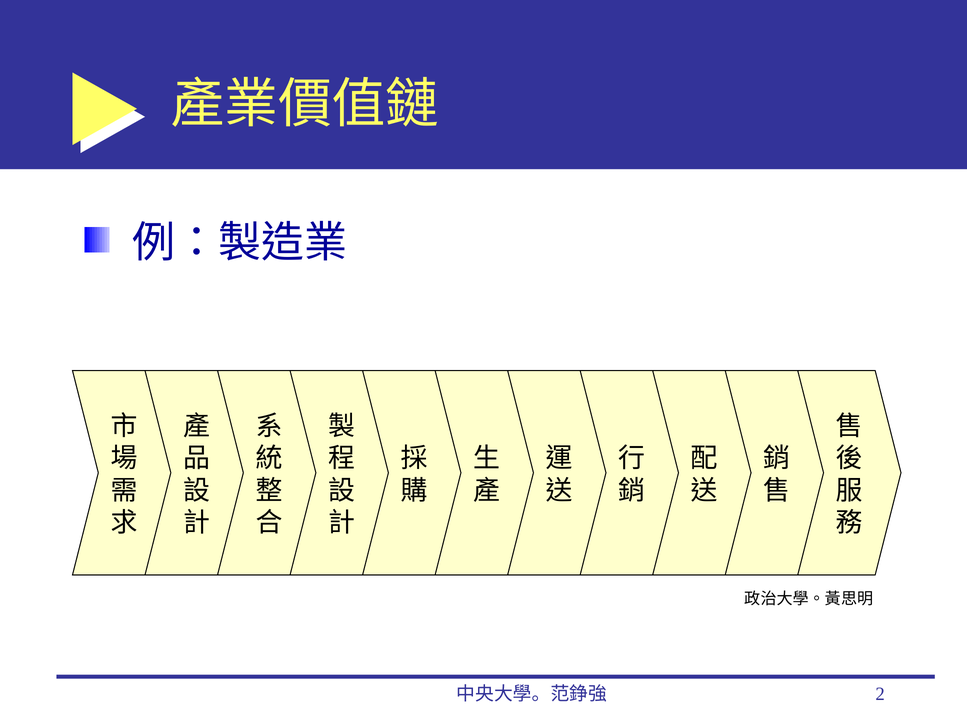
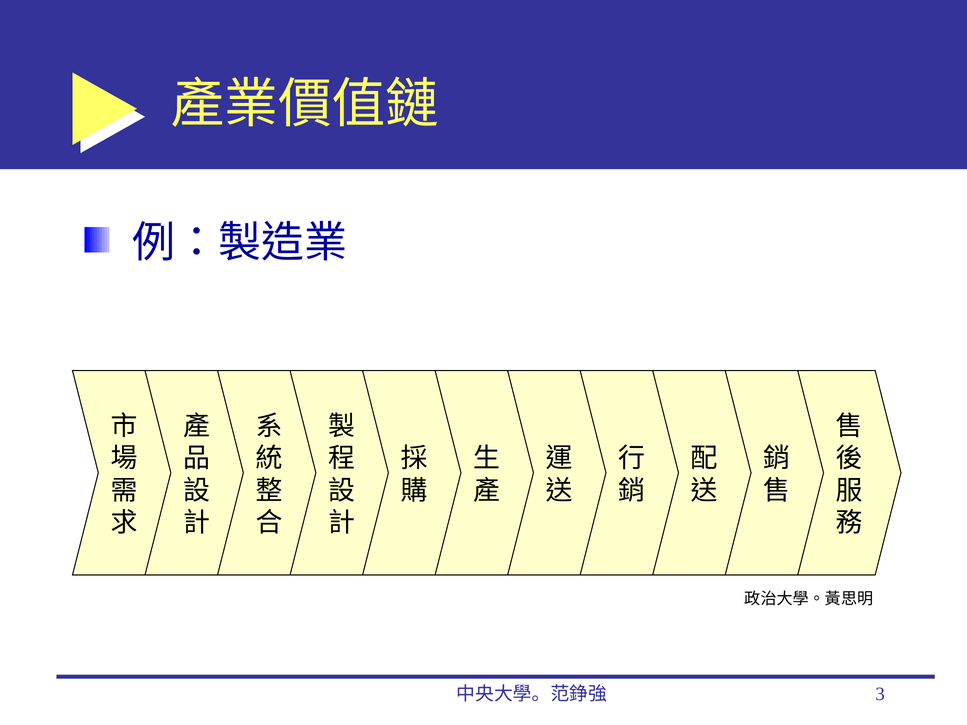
2: 2 -> 3 (880, 694)
